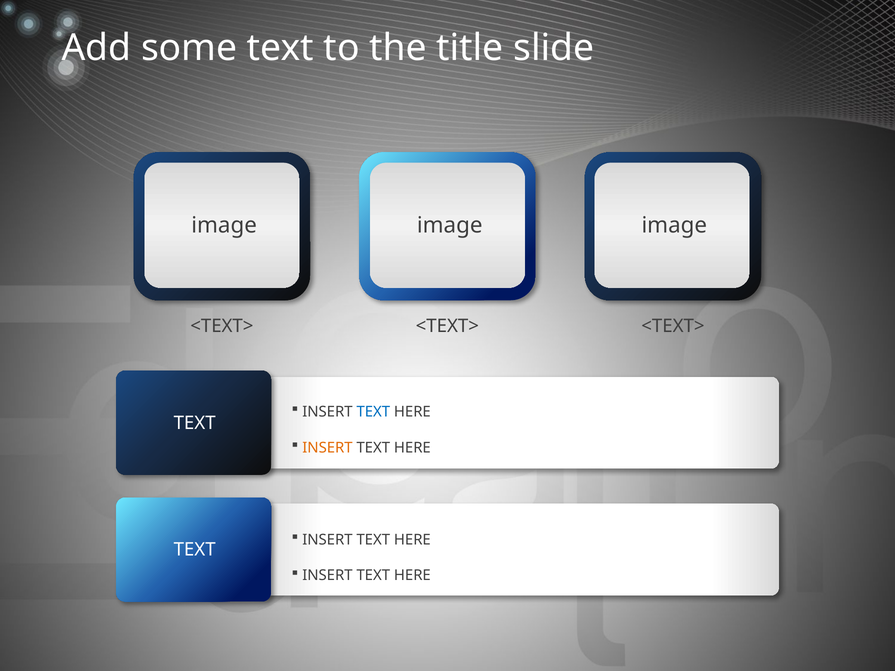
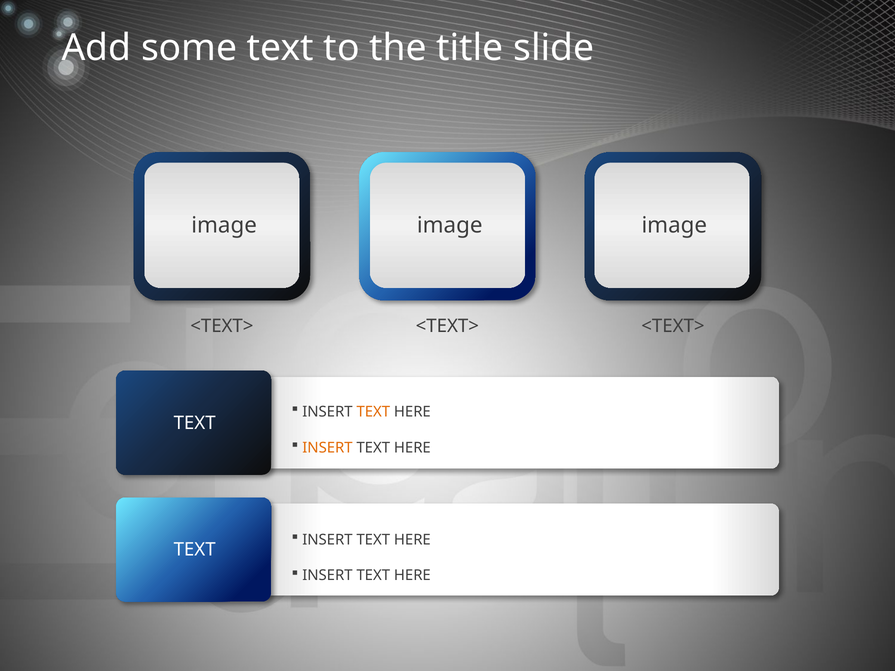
TEXT colour: blue -> orange (373, 412)
